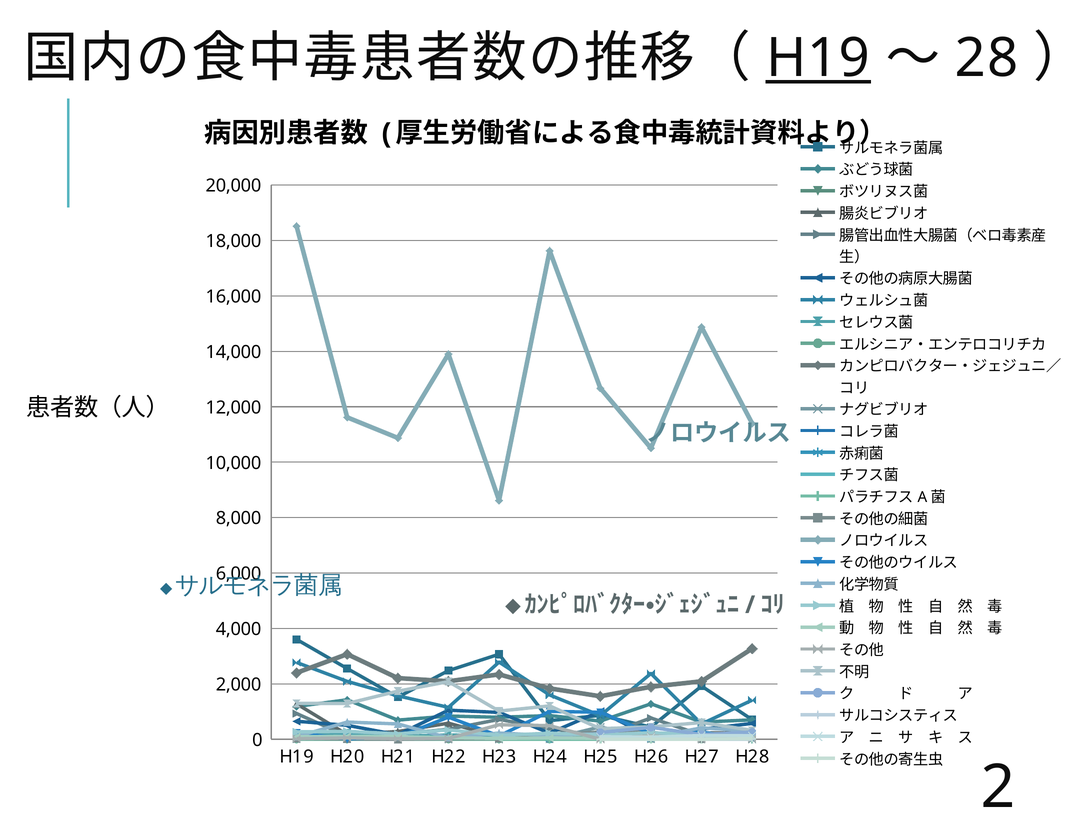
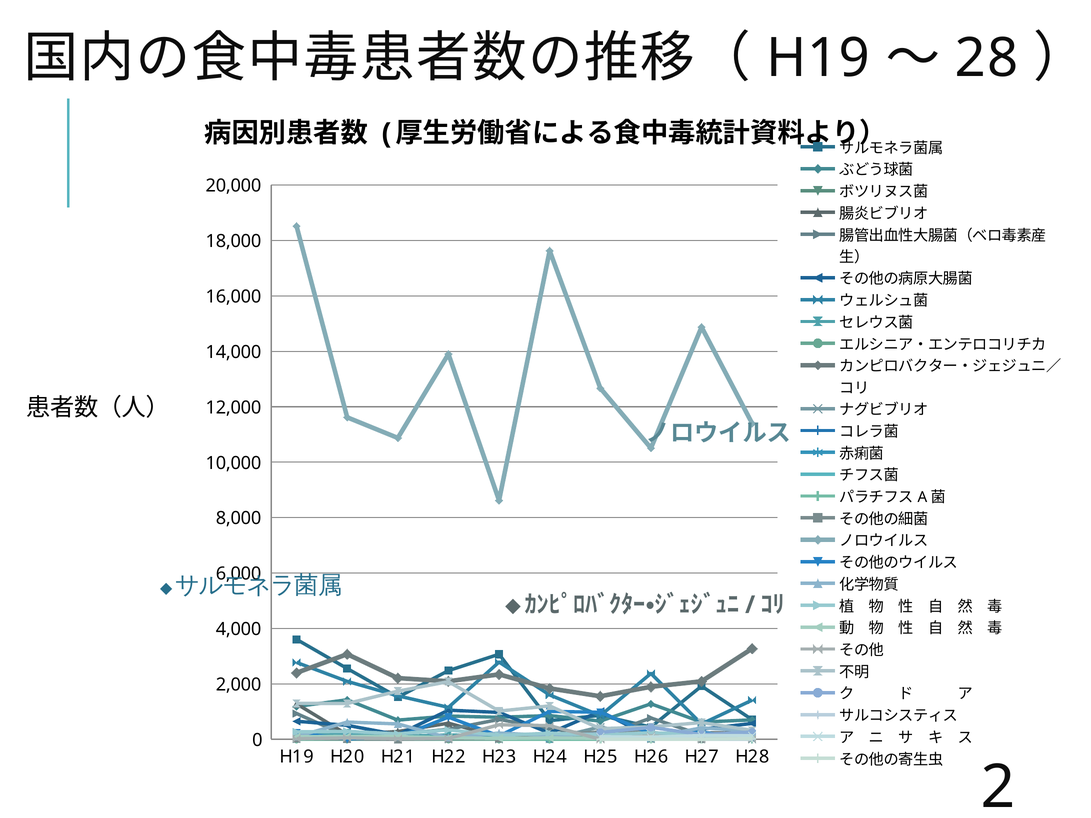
H19 underline: present -> none (818, 58)
